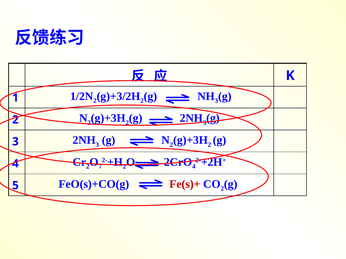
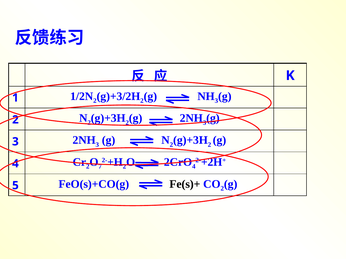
Fe(s)+ colour: red -> black (185, 184)
